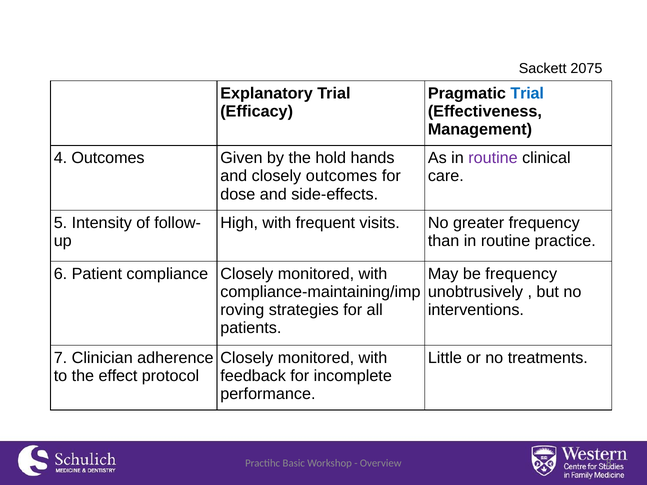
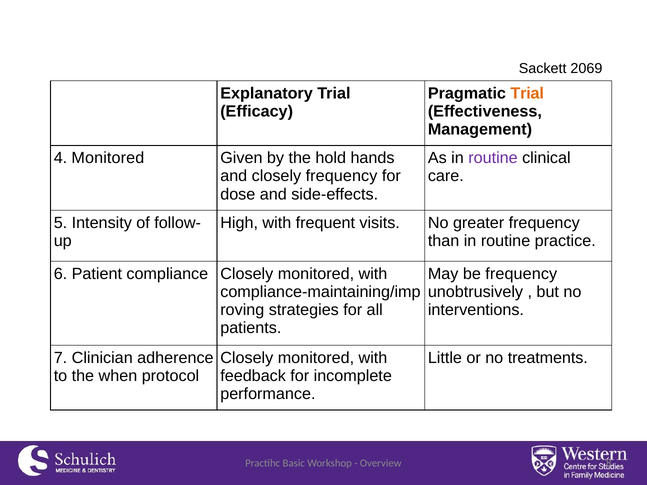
2075: 2075 -> 2069 (586, 68)
Trial colour: blue -> orange (527, 93)
4 Outcomes: Outcomes -> Monitored (108, 158)
closely outcomes: outcomes -> frequency (342, 176)
effect: effect -> when (118, 376)
